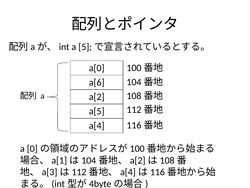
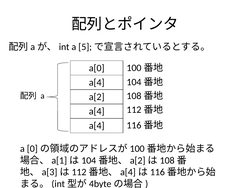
a[6: a[6 -> a[4 (97, 82)
a[5: a[5 -> a[4 (97, 111)
